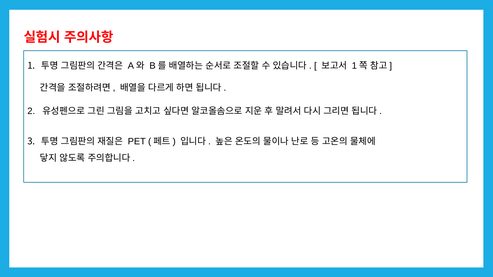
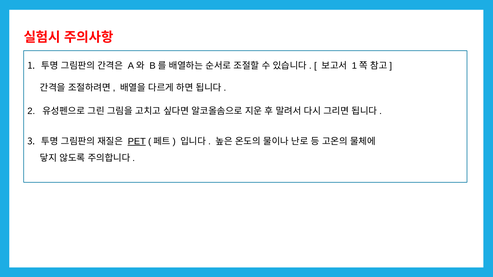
PET underline: none -> present (137, 142)
